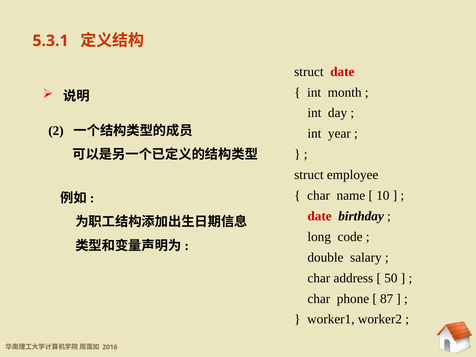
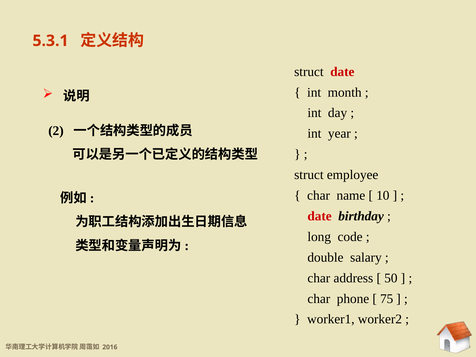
87: 87 -> 75 (387, 299)
